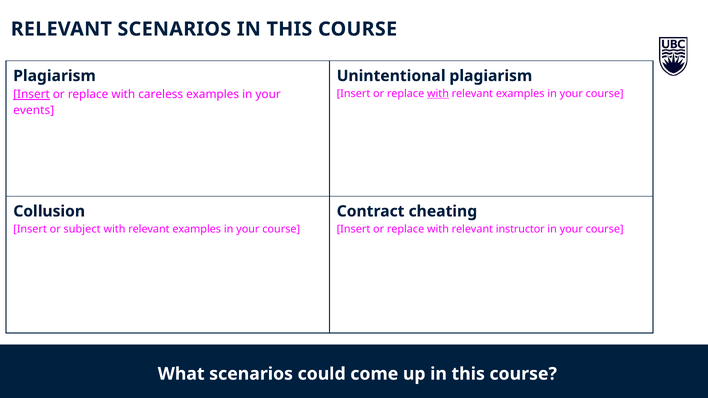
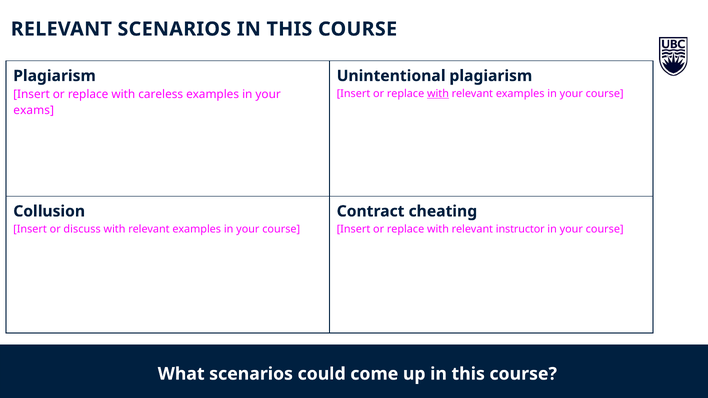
Insert underline: present -> none (32, 94)
events: events -> exams (34, 111)
subject: subject -> discuss (82, 229)
